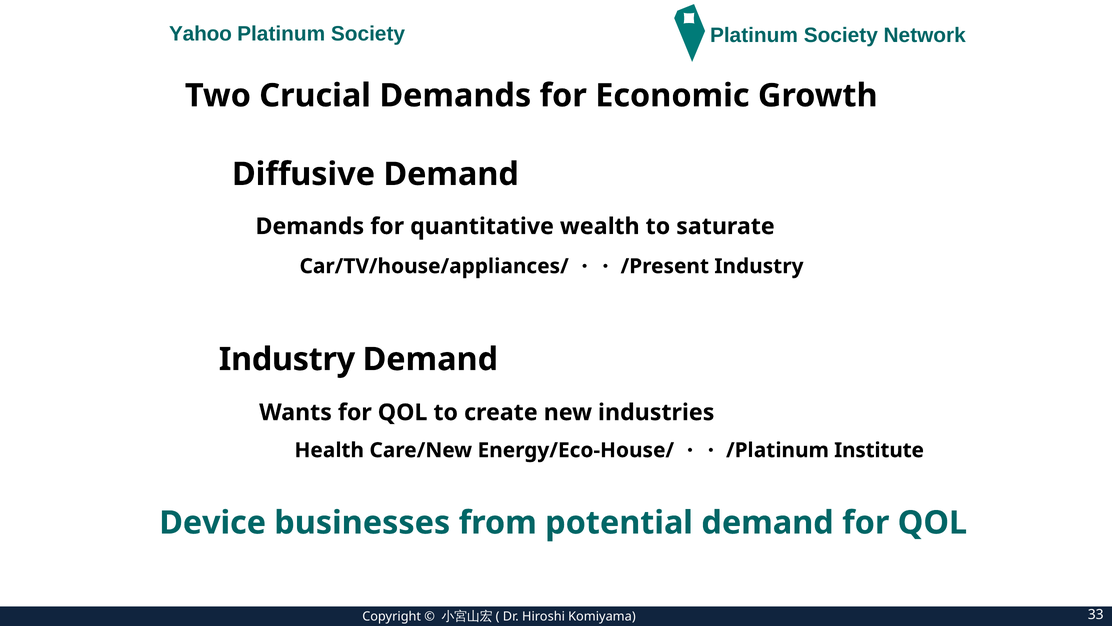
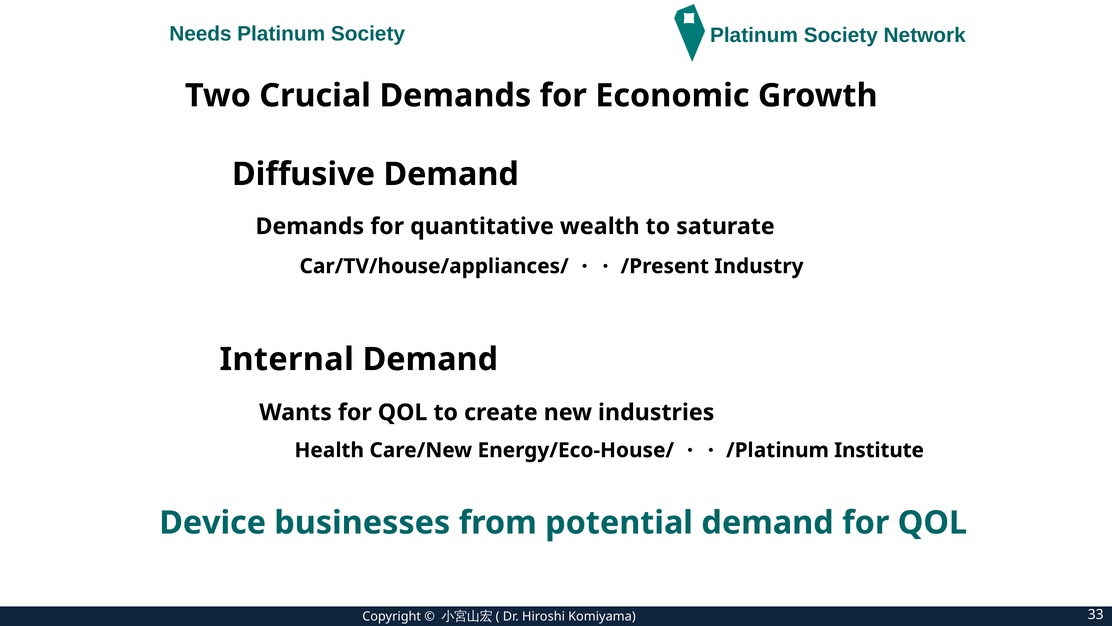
Yahoo: Yahoo -> Needs (200, 34)
Industry: Industry -> Internal (287, 359)
